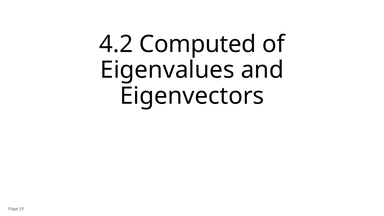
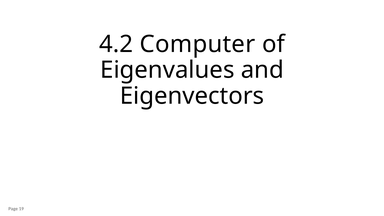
Computed: Computed -> Computer (197, 44)
